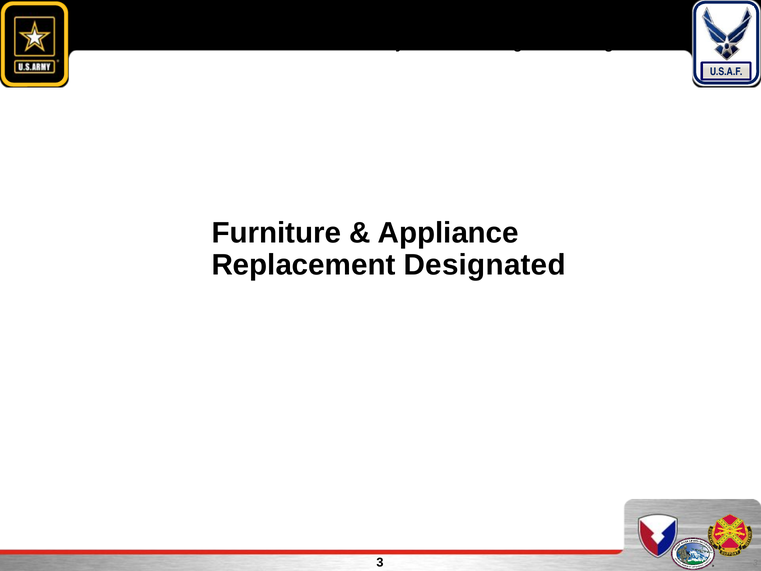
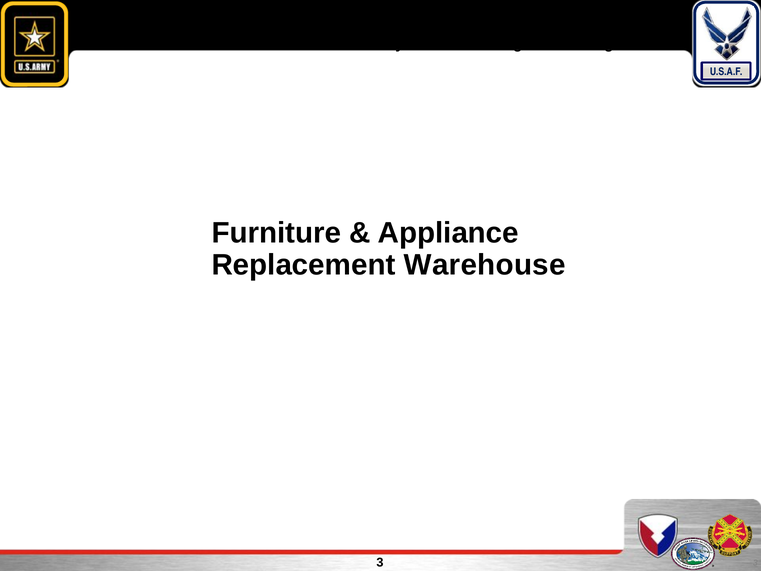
Designated: Designated -> Warehouse (485, 265)
